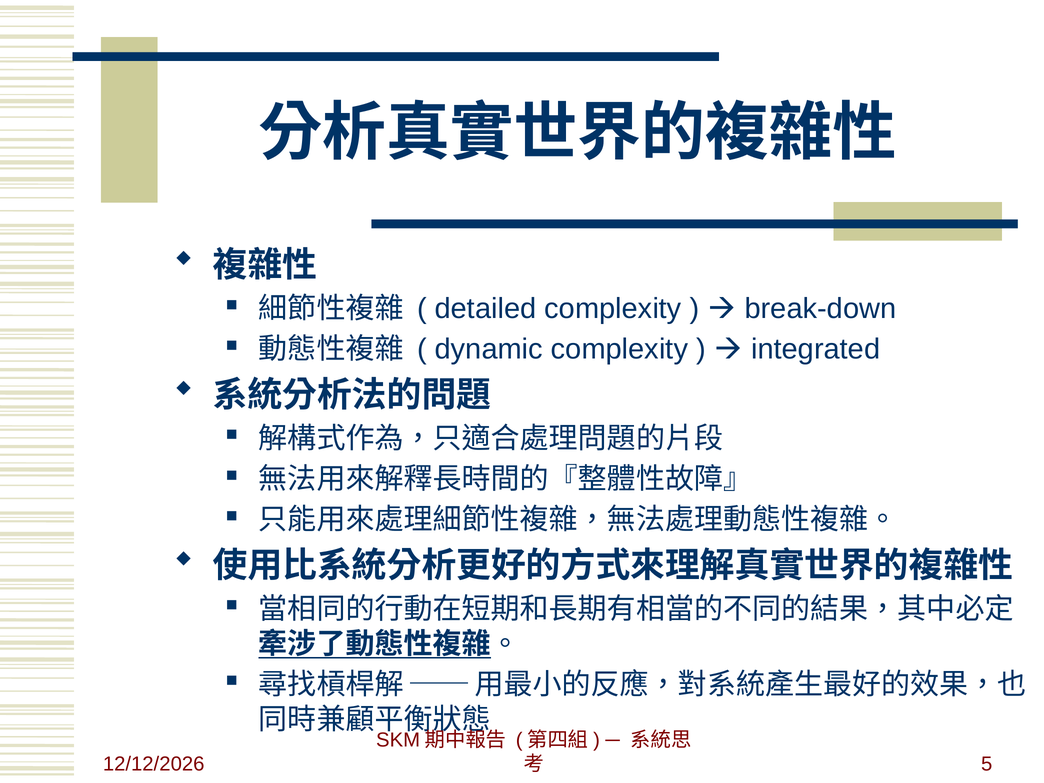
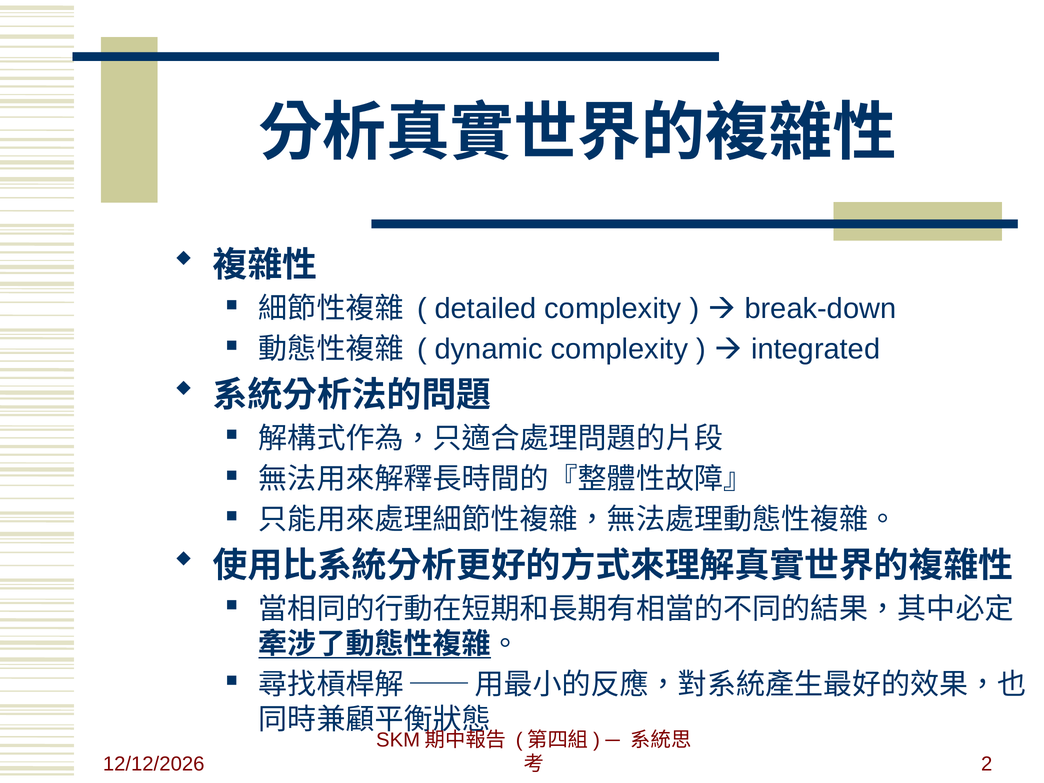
5: 5 -> 2 (987, 764)
